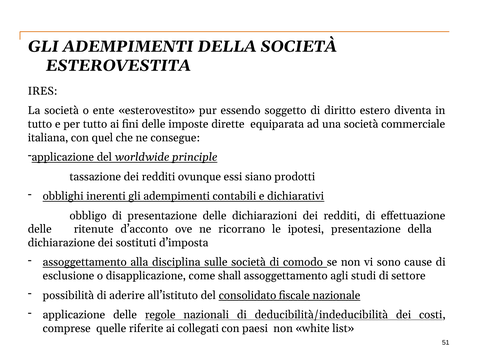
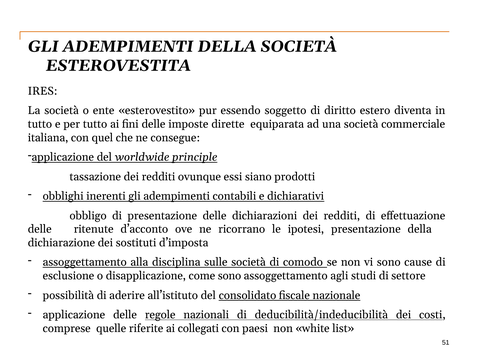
come shall: shall -> sono (230, 276)
